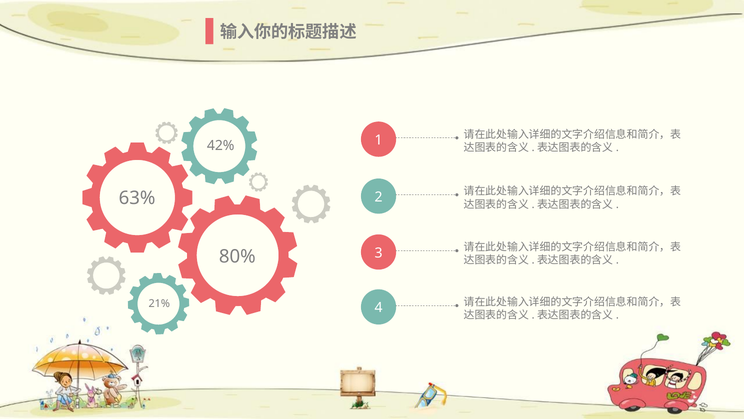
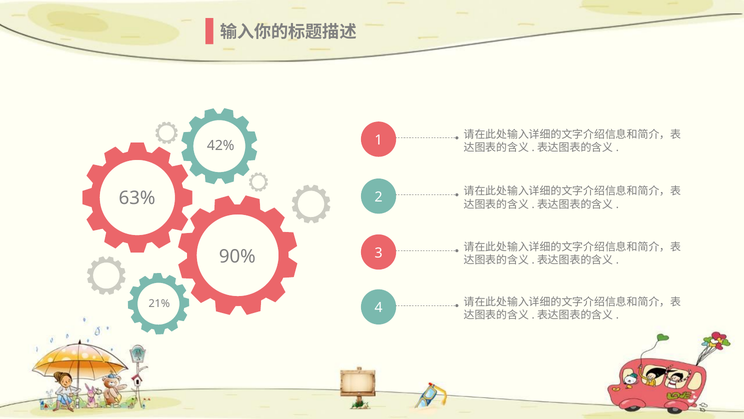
80%: 80% -> 90% (237, 257)
